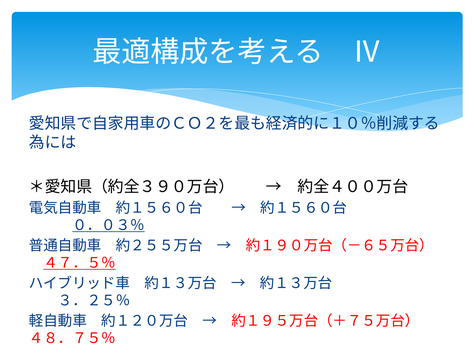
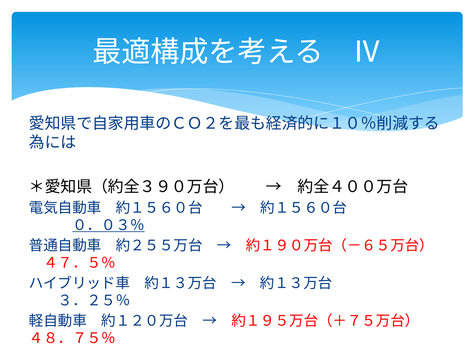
４７．５％ underline: present -> none (80, 263)
